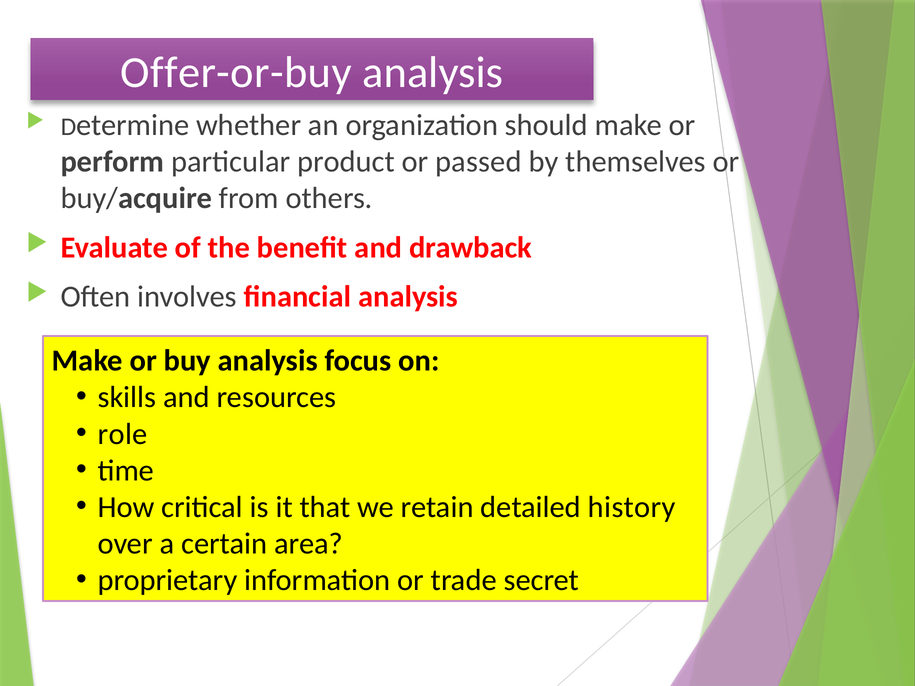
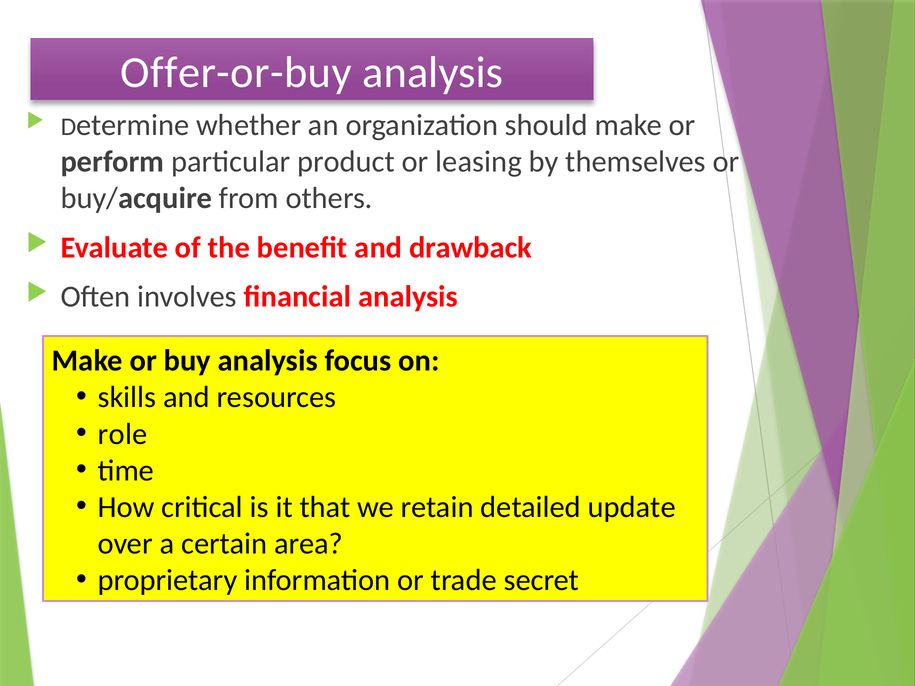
passed: passed -> leasing (479, 162)
history: history -> update (632, 507)
